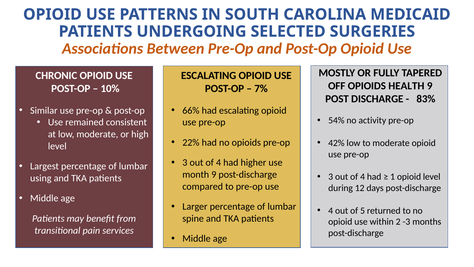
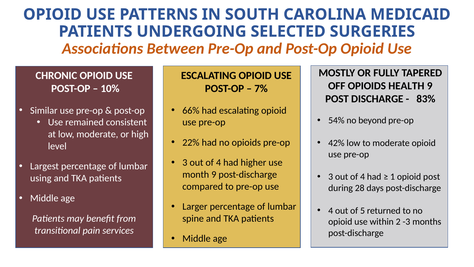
activity: activity -> beyond (372, 120)
opioid level: level -> post (432, 177)
12: 12 -> 28 (360, 188)
